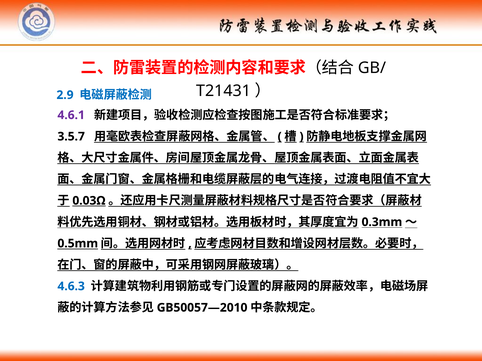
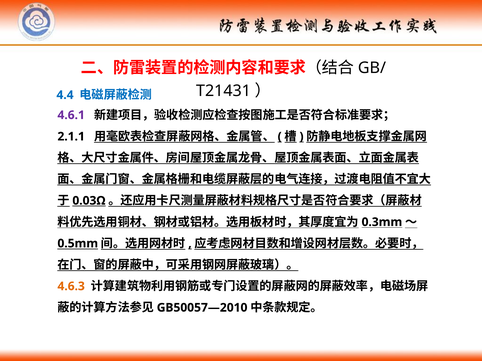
2.9: 2.9 -> 4.4 (65, 95)
3.5.7: 3.5.7 -> 2.1.1 (71, 137)
4.6.3 colour: blue -> orange (71, 287)
